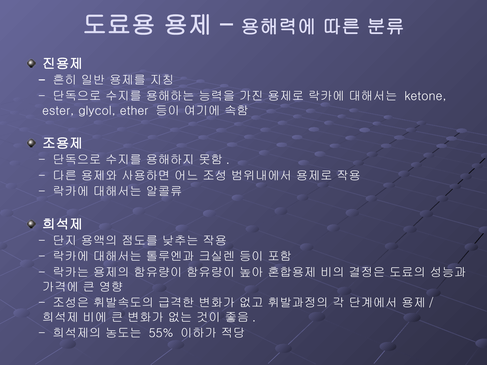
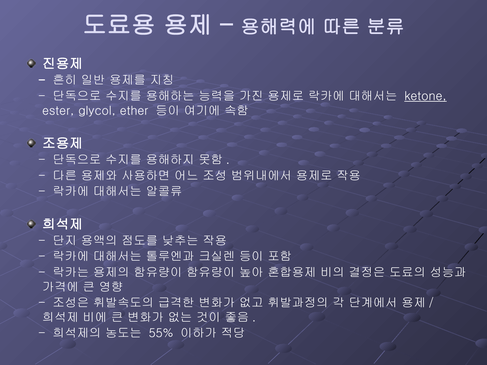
ketone underline: none -> present (425, 96)
